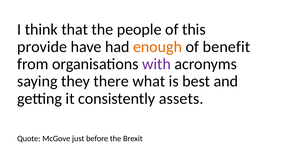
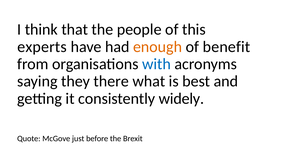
provide: provide -> experts (42, 47)
with colour: purple -> blue (156, 64)
assets: assets -> widely (181, 98)
